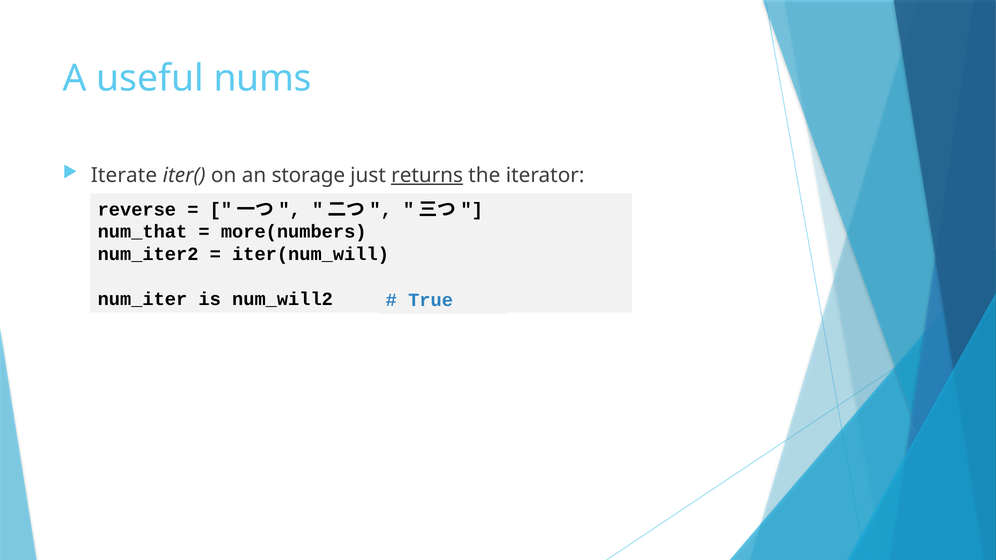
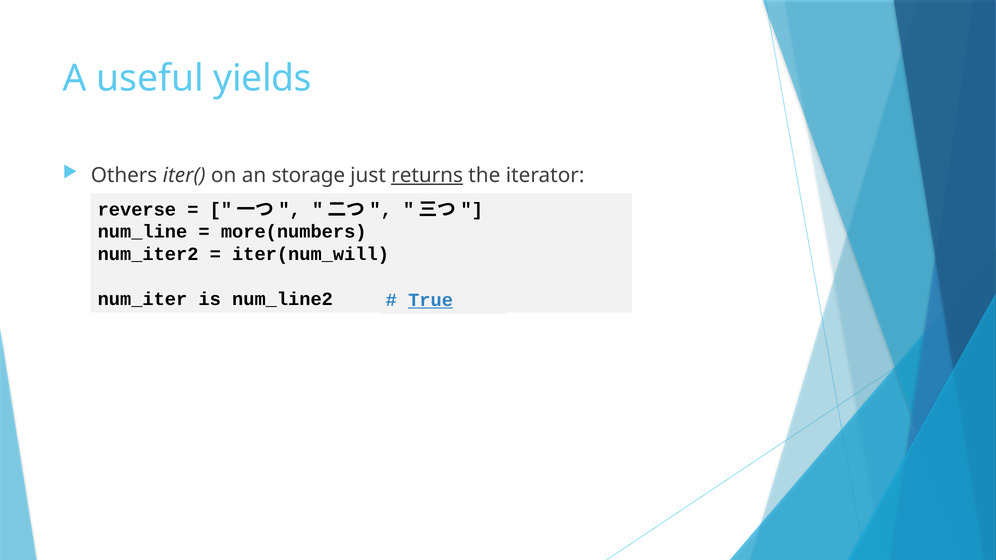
nums: nums -> yields (263, 79)
Iterate: Iterate -> Others (124, 175)
num_that: num_that -> num_line (142, 232)
num_will2: num_will2 -> num_line2 (283, 299)
True underline: none -> present (431, 300)
